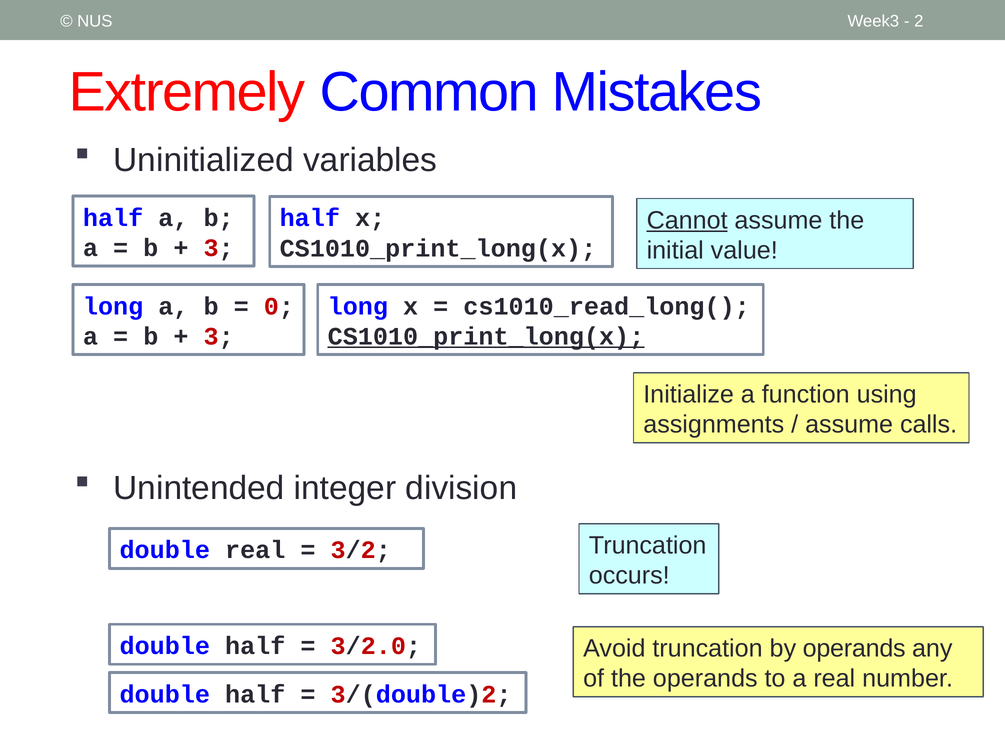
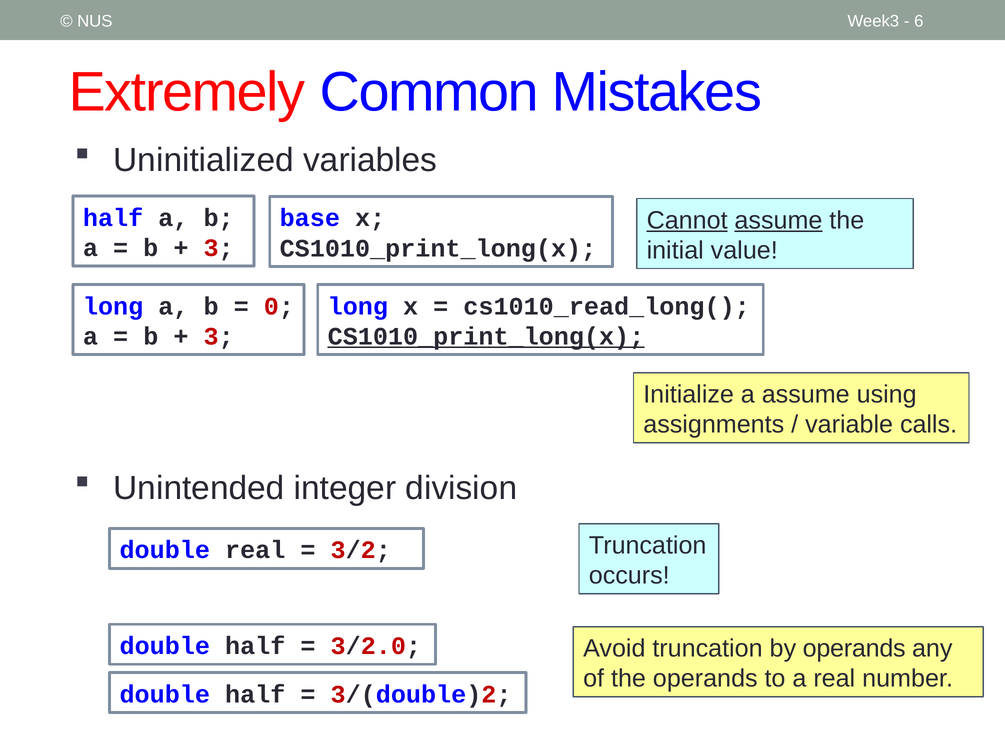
2: 2 -> 6 (919, 21)
assume underline: none -> present (778, 220)
half: half -> base (310, 218)
a function: function -> assume (806, 395)
assume: assume -> variable (849, 425)
